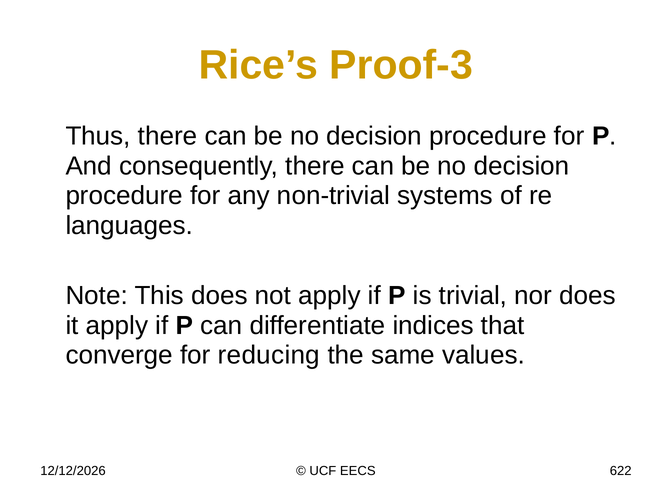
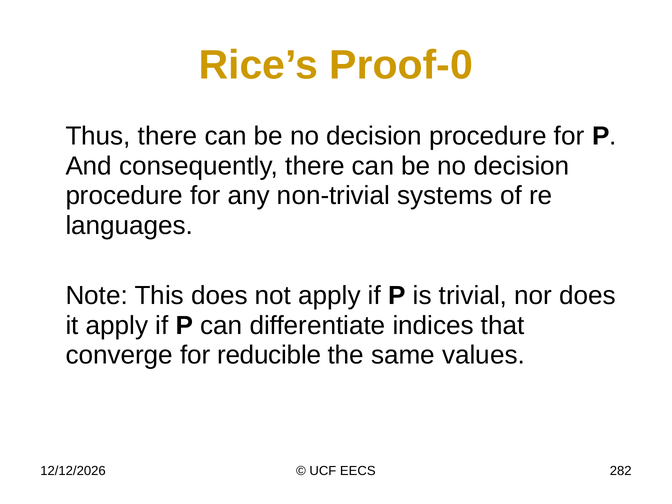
Proof-3: Proof-3 -> Proof-0 (401, 65)
reducing: reducing -> reducible (269, 355)
622: 622 -> 282 (621, 471)
